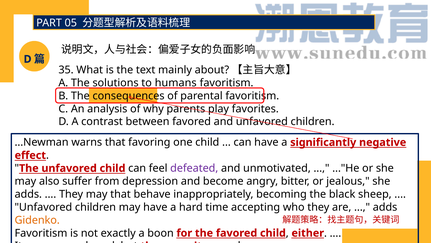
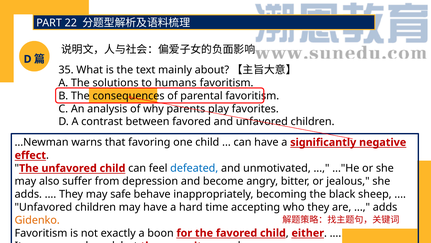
05: 05 -> 22 (71, 23)
defeated colour: purple -> blue (194, 168)
may that: that -> safe (121, 194)
